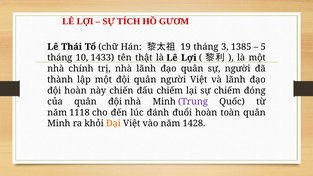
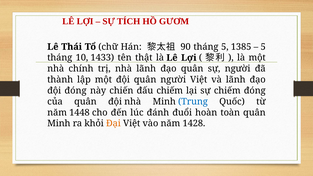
19: 19 -> 90 (186, 47)
tháng 3: 3 -> 5 (225, 47)
đội hoàn: hoàn -> đóng (76, 91)
Trung colour: purple -> blue (193, 102)
1118: 1118 -> 1448 (79, 113)
